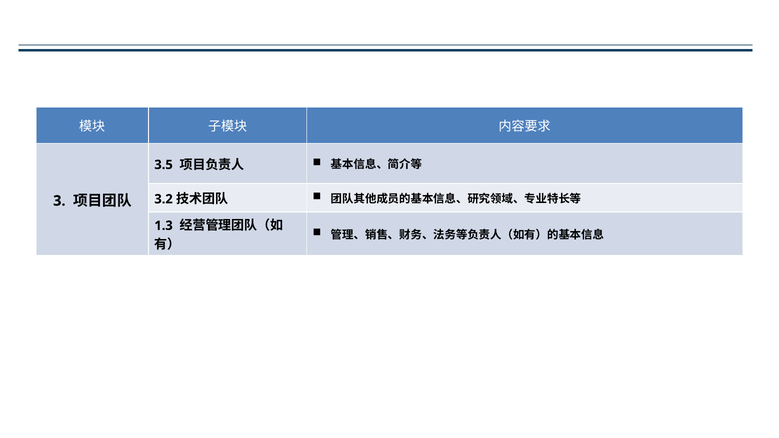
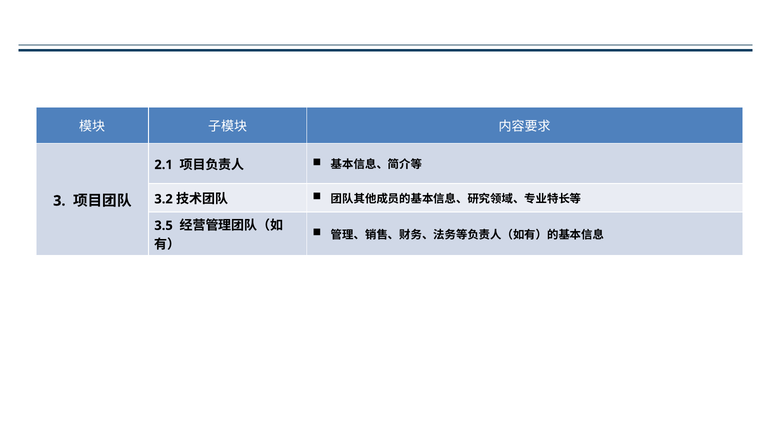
3.5: 3.5 -> 2.1 (164, 165)
1.3: 1.3 -> 3.5 (164, 226)
